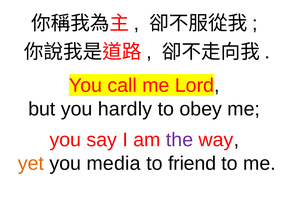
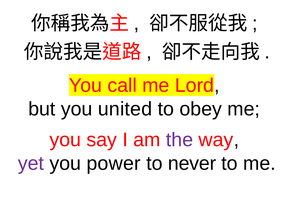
hardly: hardly -> united (125, 109)
yet colour: orange -> purple (31, 163)
media: media -> power (114, 163)
friend: friend -> never (192, 163)
